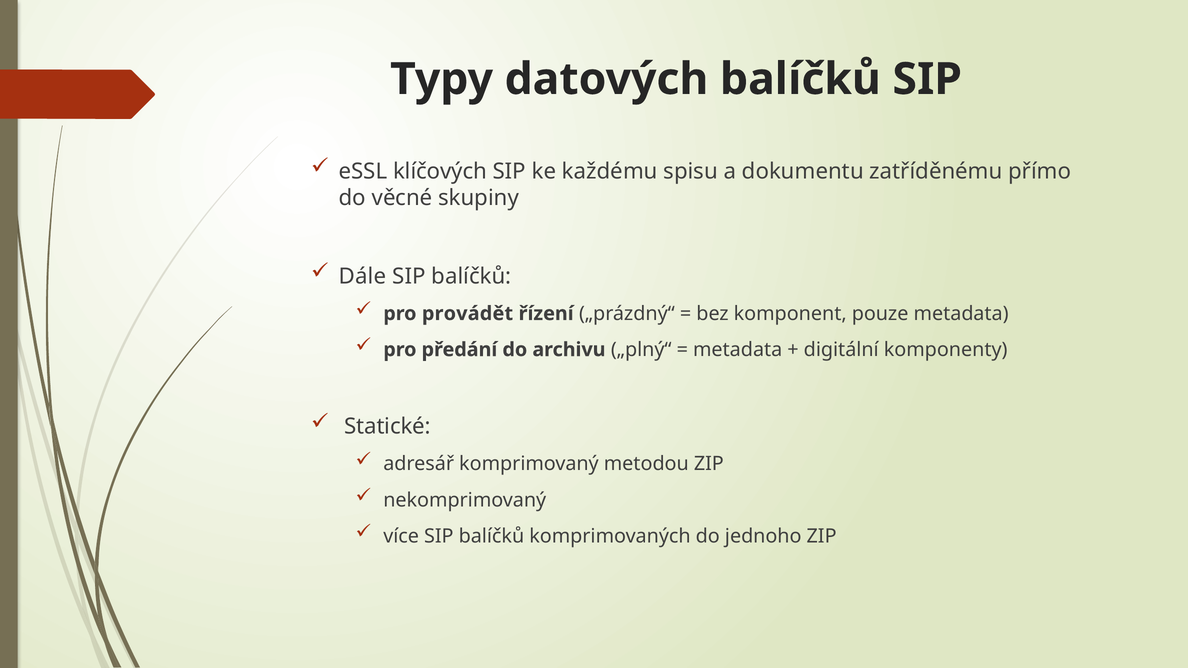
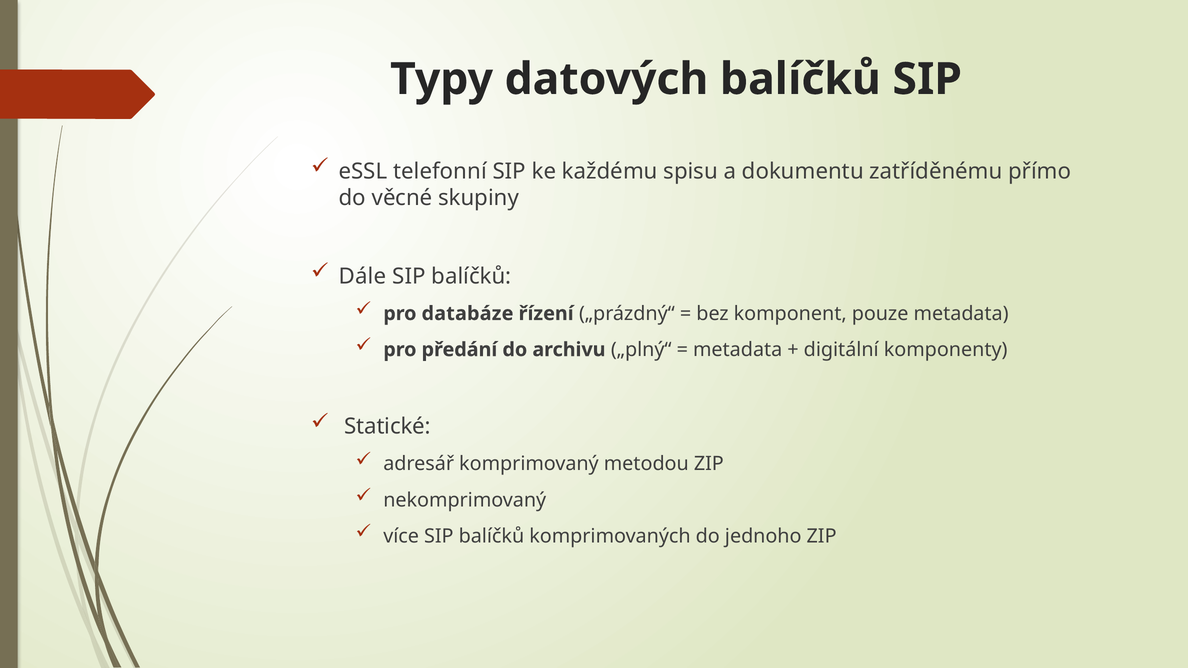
klíčových: klíčových -> telefonní (440, 171)
provádět: provádět -> databáze (468, 314)
